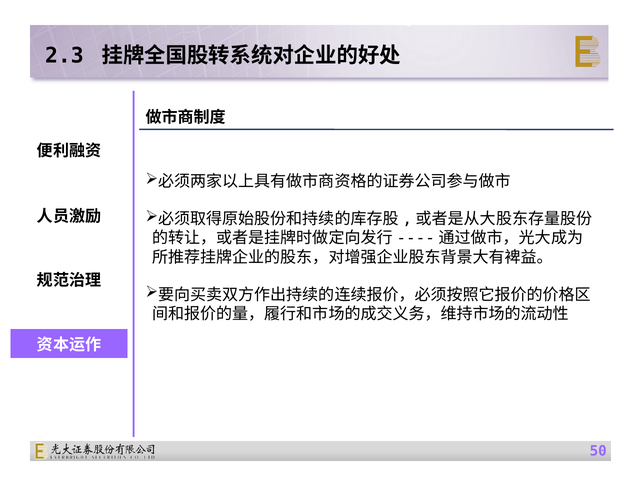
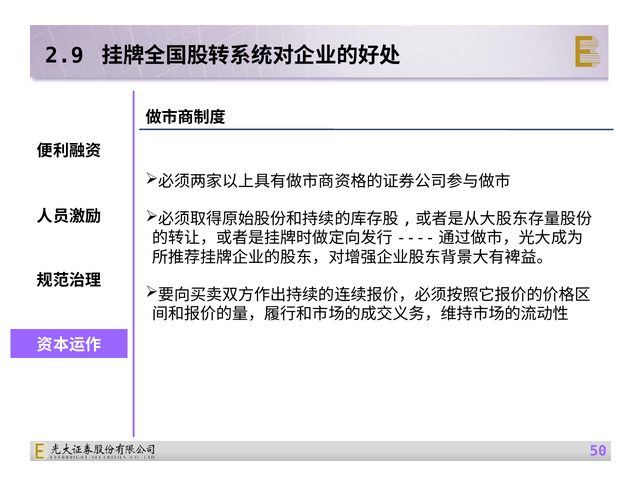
2.3: 2.3 -> 2.9 (64, 56)
